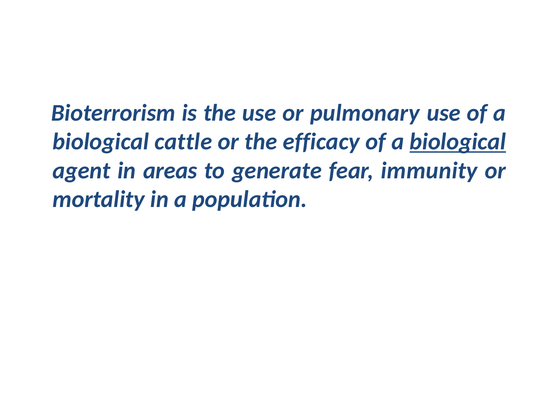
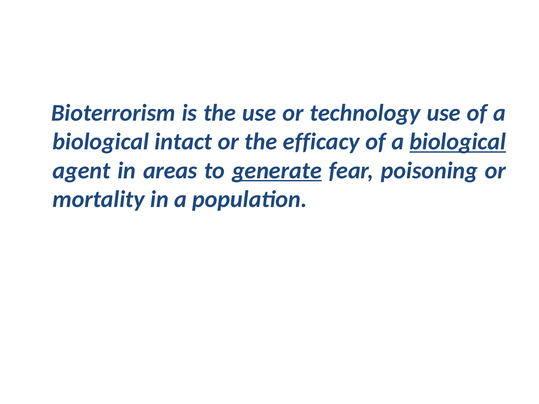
pulmonary: pulmonary -> technology (365, 113)
cattle: cattle -> intact (183, 142)
generate underline: none -> present (277, 171)
immunity: immunity -> poisoning (429, 171)
